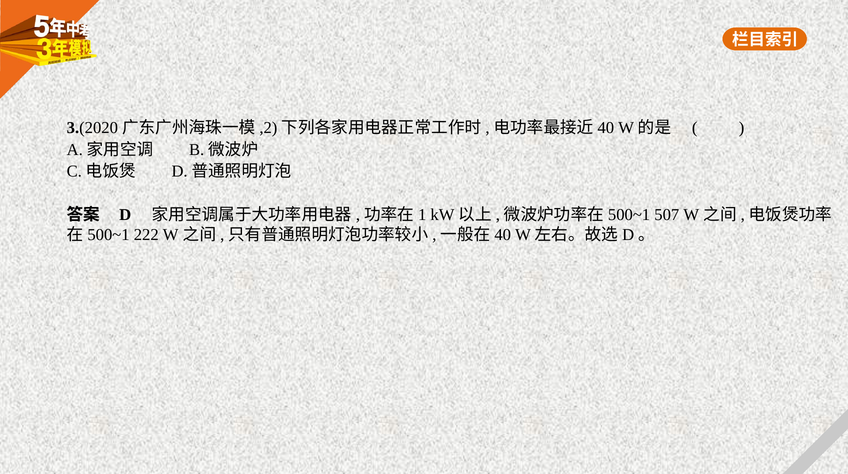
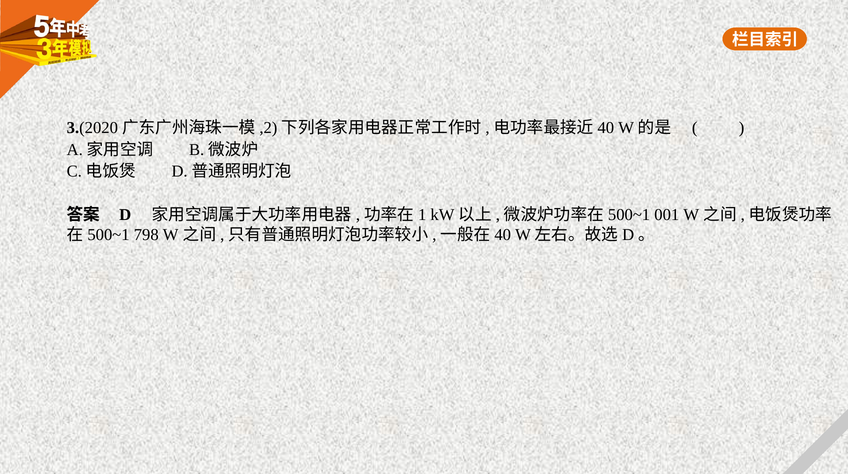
507: 507 -> 001 (667, 215)
222: 222 -> 798 (146, 235)
